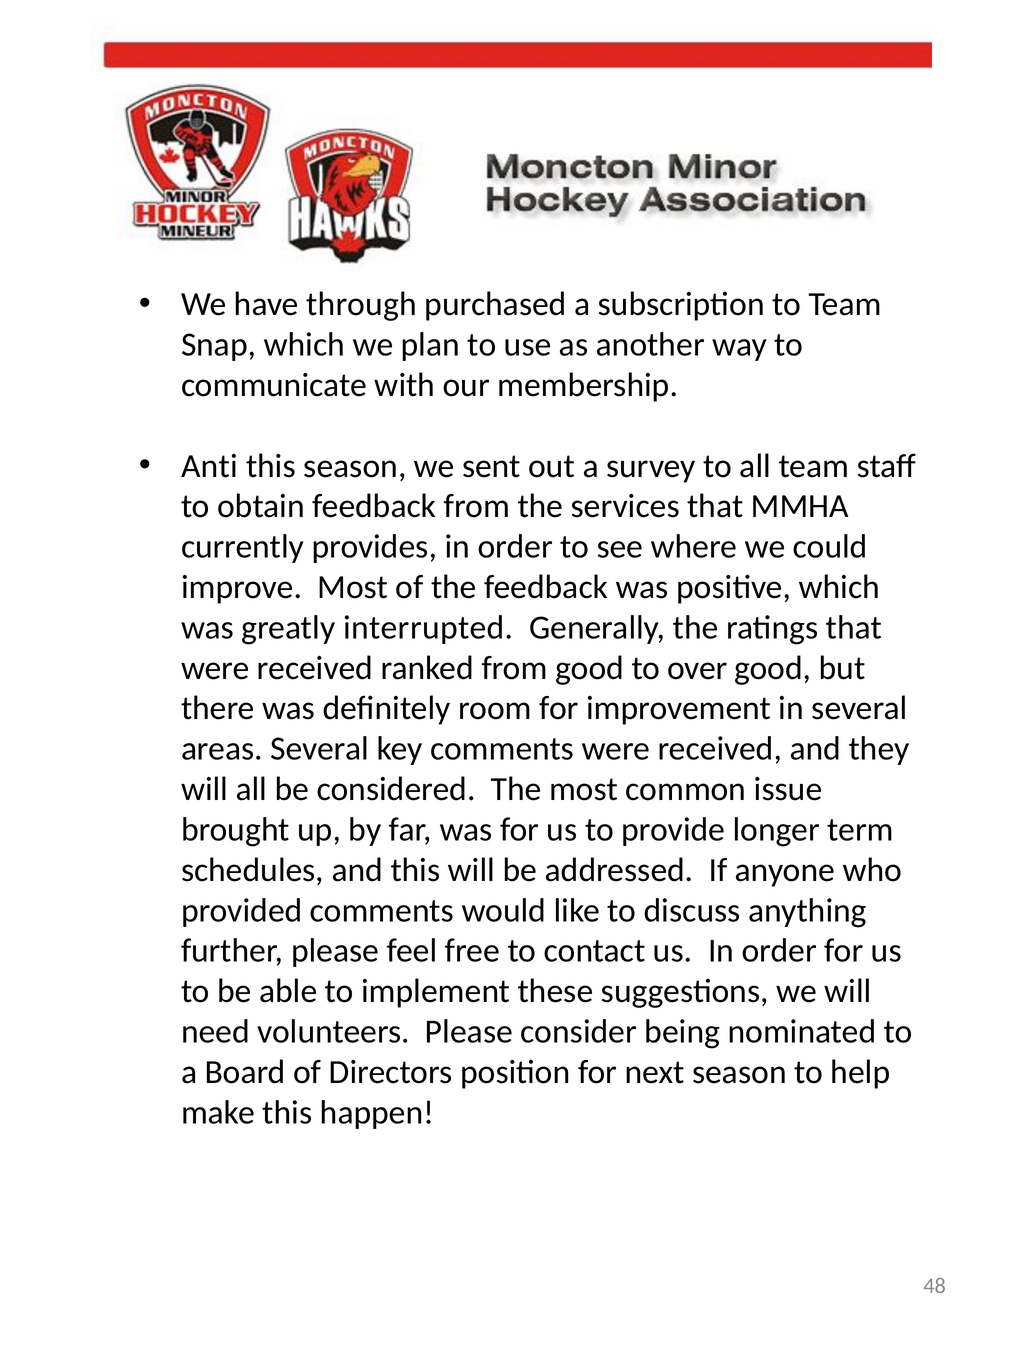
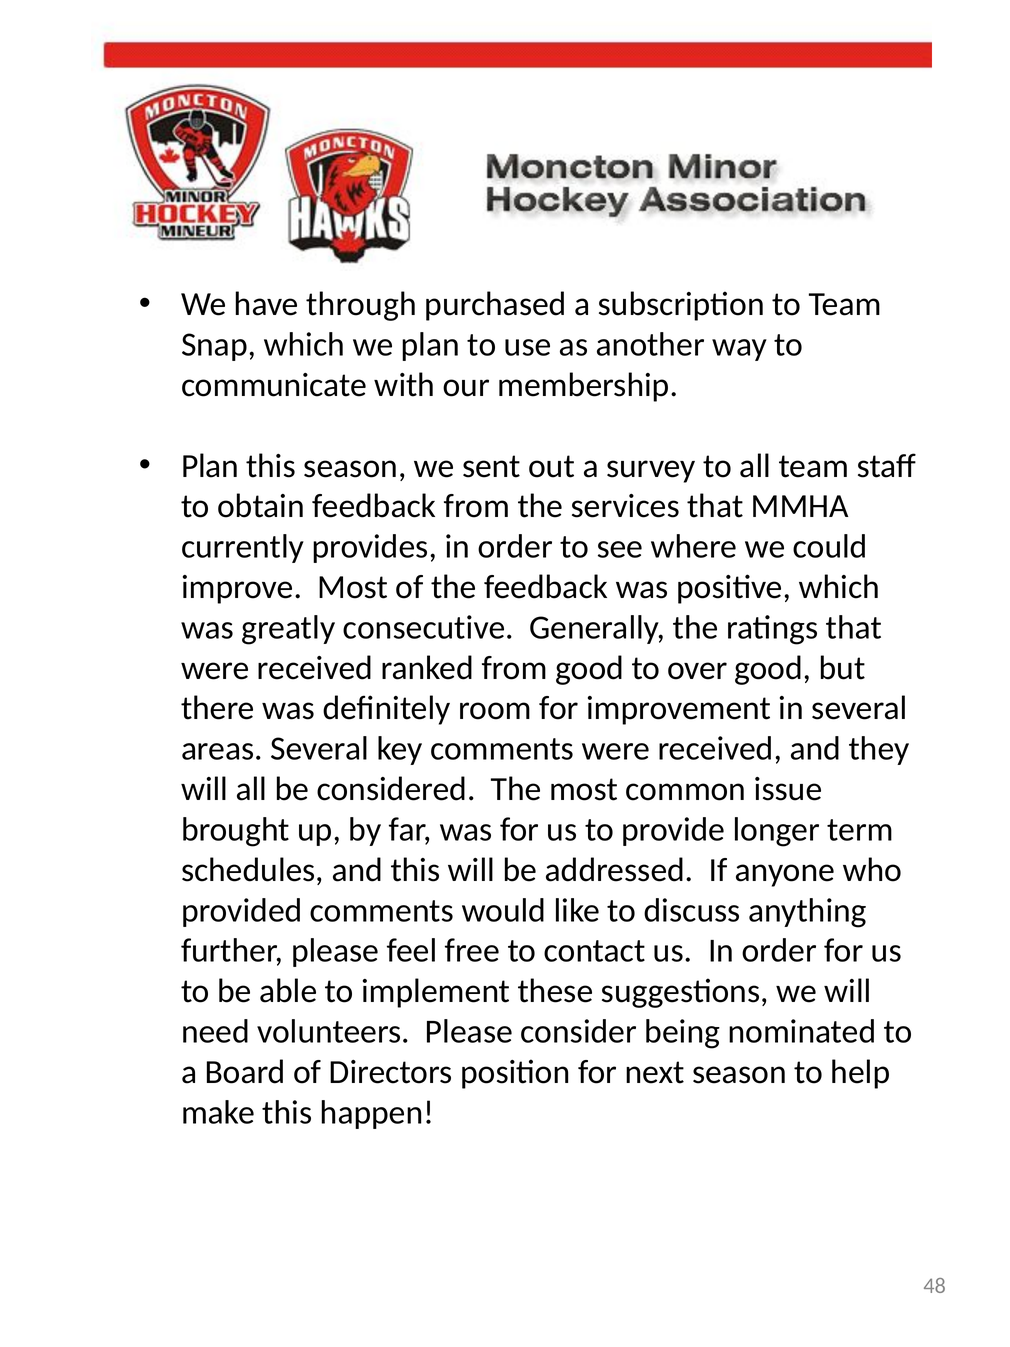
Anti: Anti -> Plan (210, 466)
interrupted: interrupted -> consecutive (428, 627)
